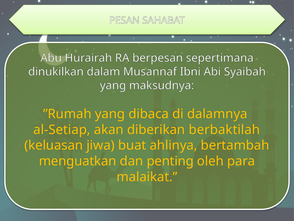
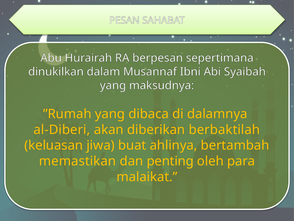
al-Setiap: al-Setiap -> al-Diberi (62, 129)
menguatkan: menguatkan -> memastikan (78, 161)
